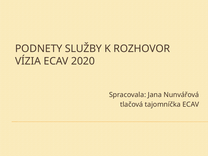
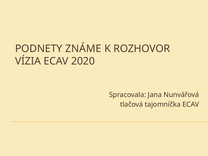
SLUŽBY: SLUŽBY -> ZNÁME (83, 49)
